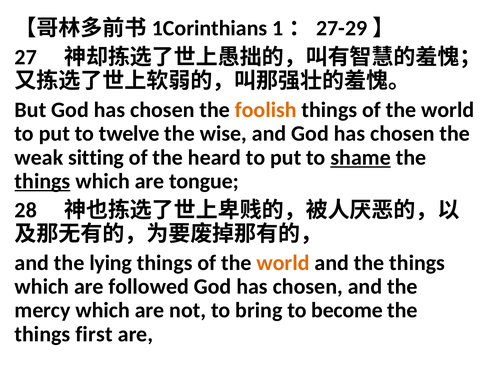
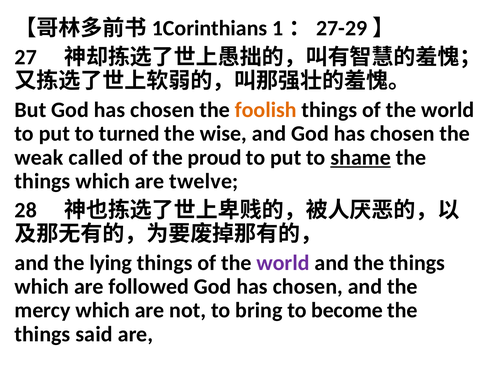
twelve: twelve -> turned (129, 134)
sitting: sitting -> called (96, 157)
heard: heard -> proud (215, 157)
things underline: present -> none (42, 181)
tongue: tongue -> twelve (204, 181)
world colour: orange -> purple (283, 262)
first: first -> said (94, 334)
